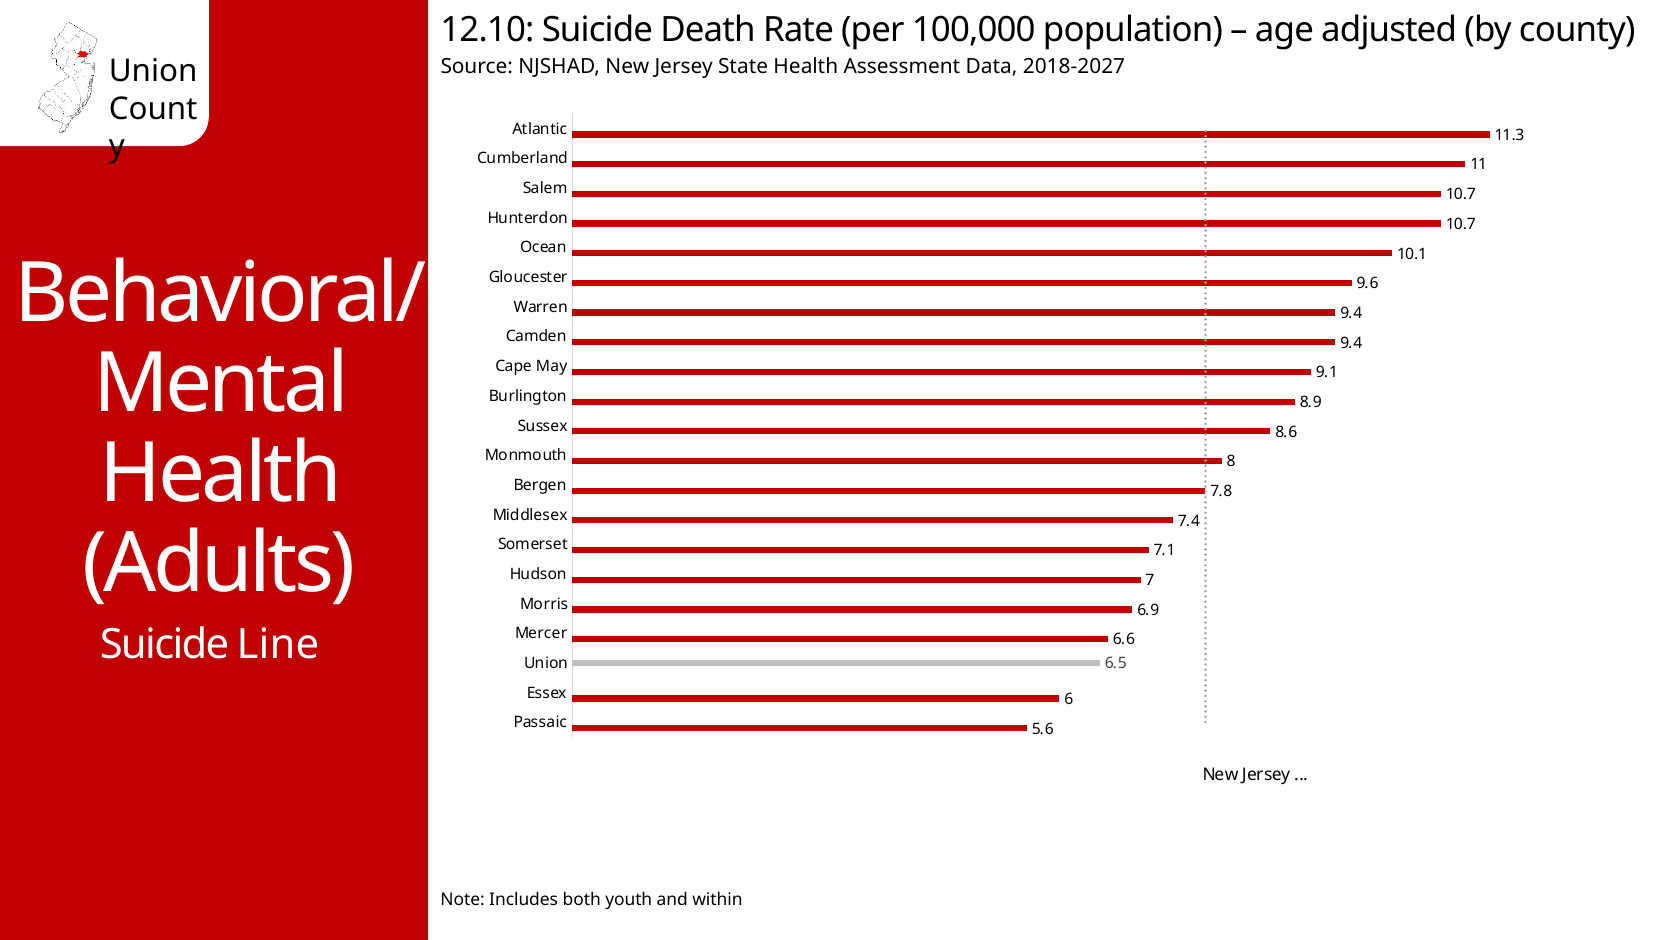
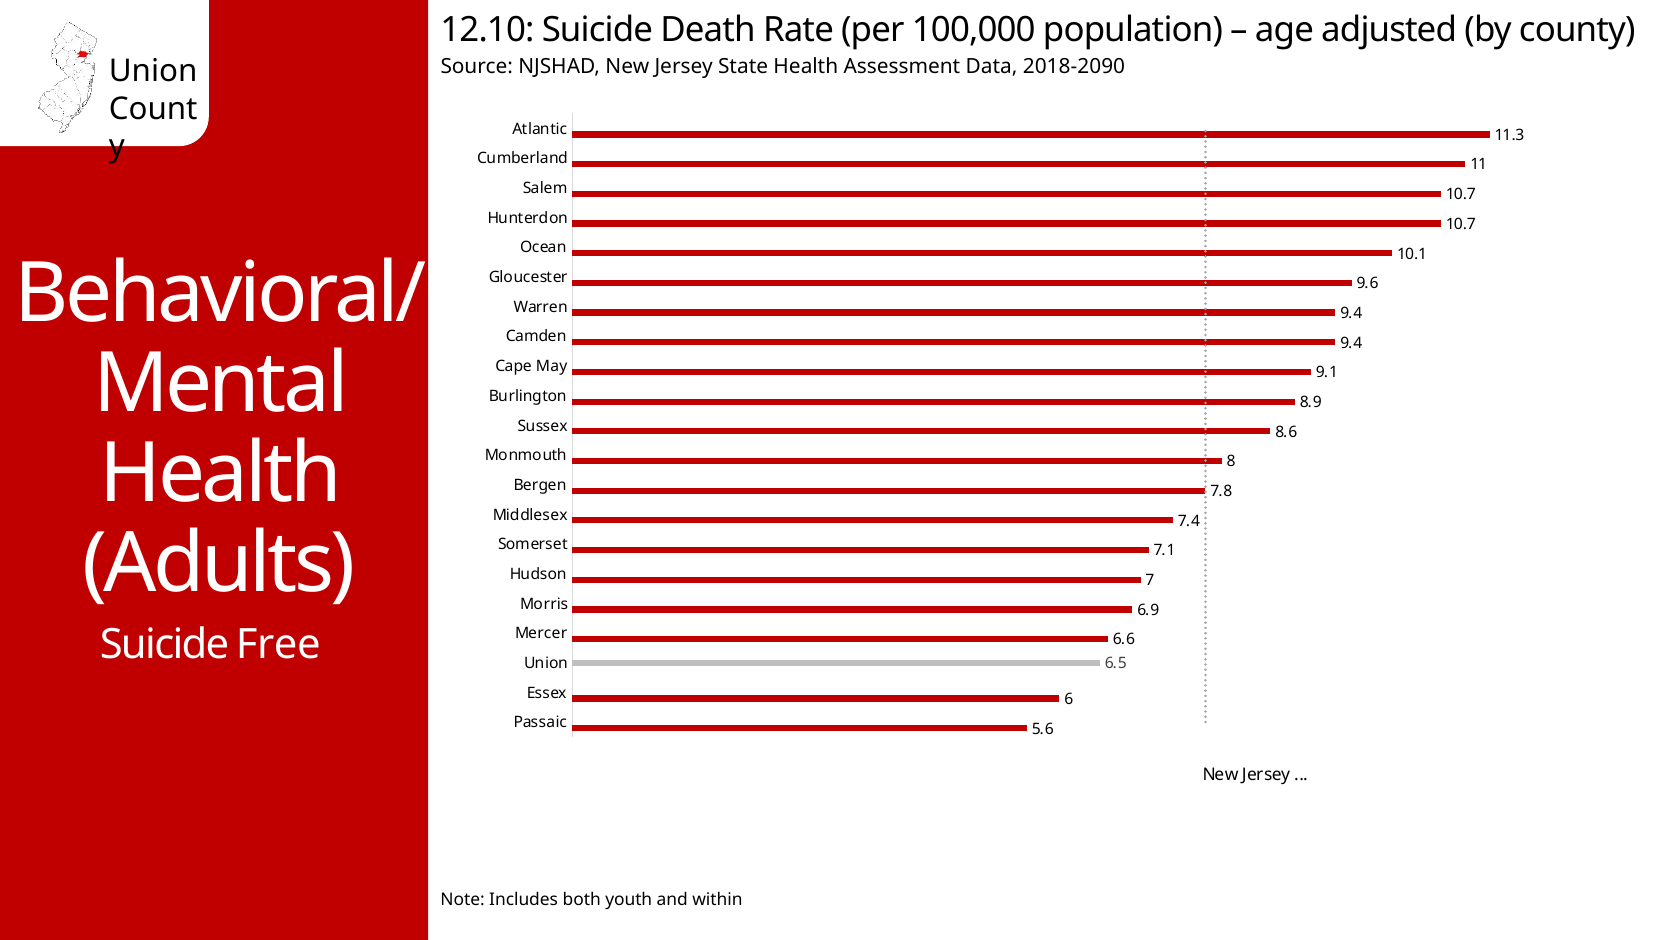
2018-2027: 2018-2027 -> 2018-2090 (1074, 66)
Line: Line -> Free (278, 645)
